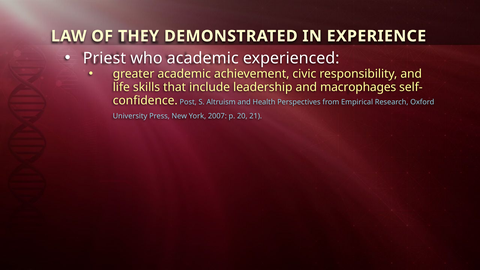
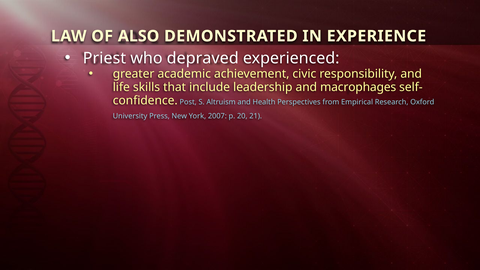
THEY: THEY -> ALSO (139, 36)
who academic: academic -> depraved (203, 58)
